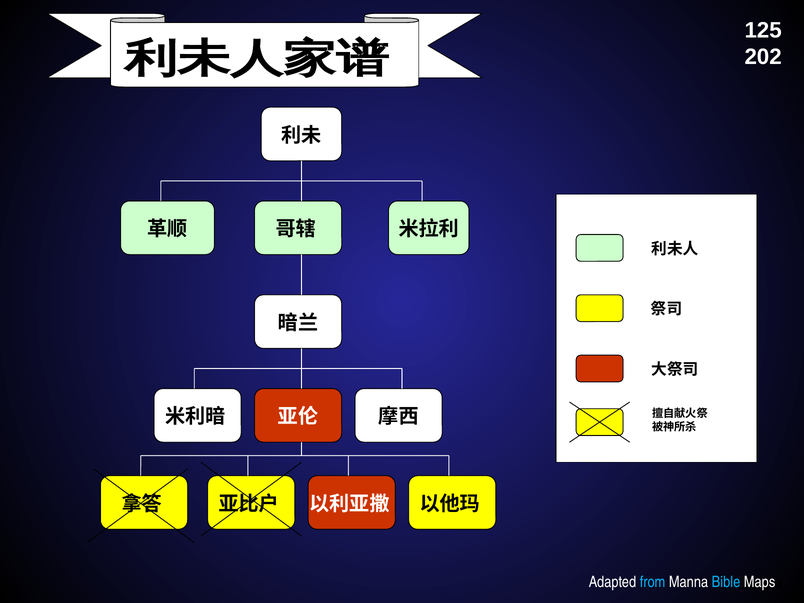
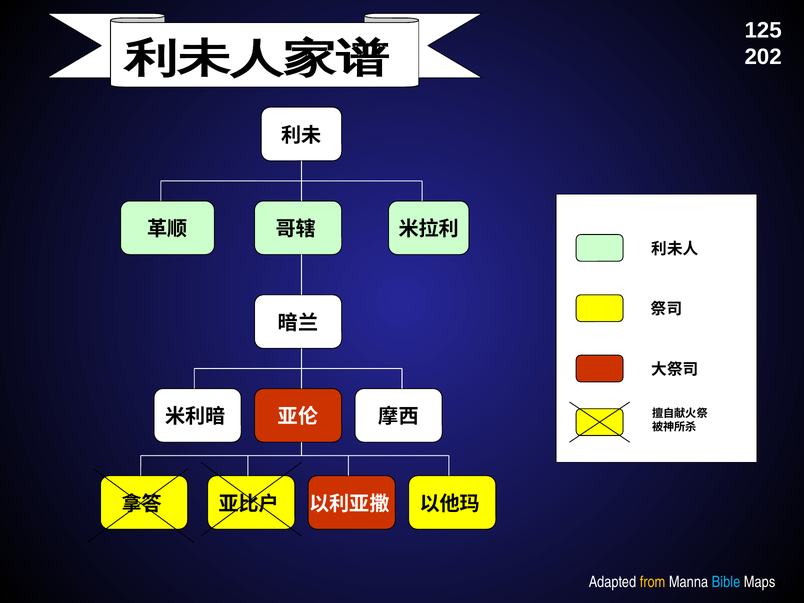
from colour: light blue -> yellow (653, 582)
